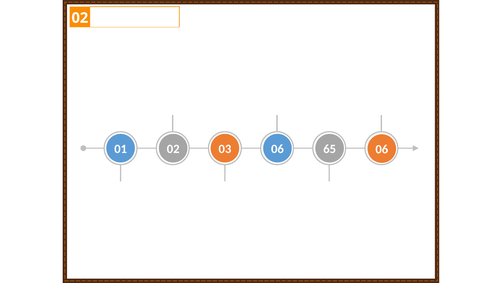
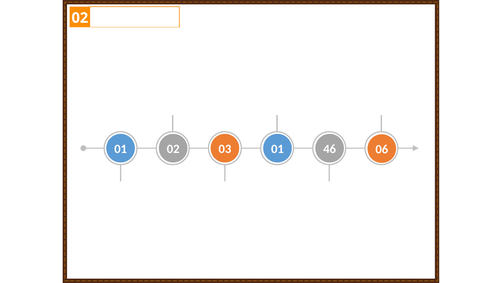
02 06: 06 -> 01 (277, 149)
65: 65 -> 46 (330, 149)
